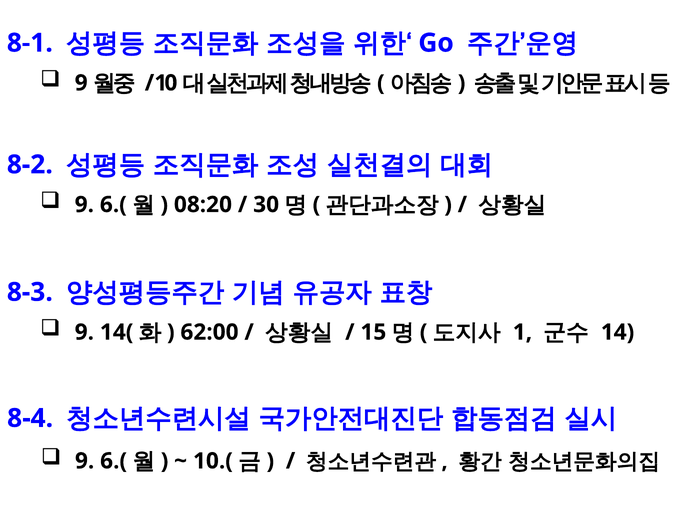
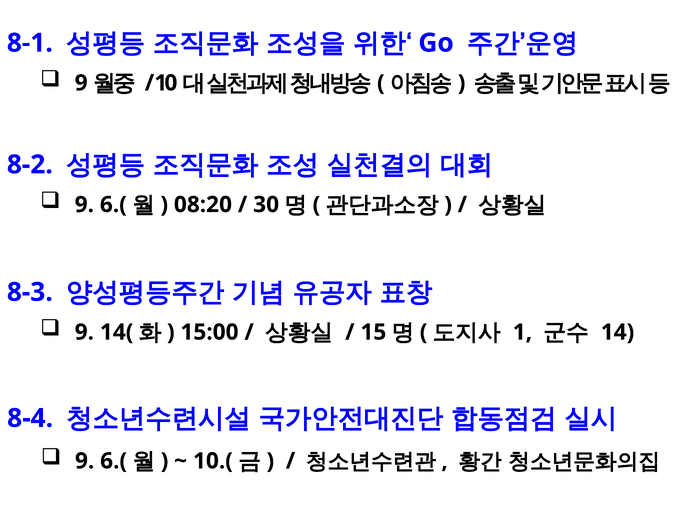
62:00: 62:00 -> 15:00 (209, 332)
